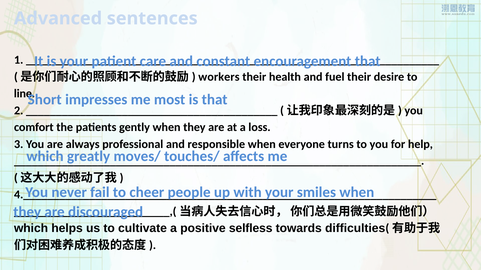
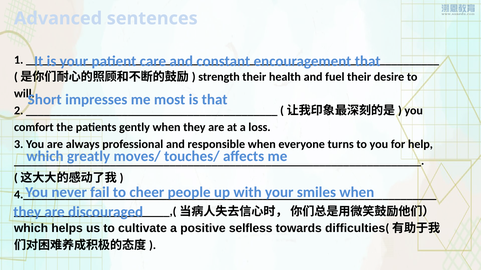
workers: workers -> strength (219, 77)
line: line -> will (24, 94)
